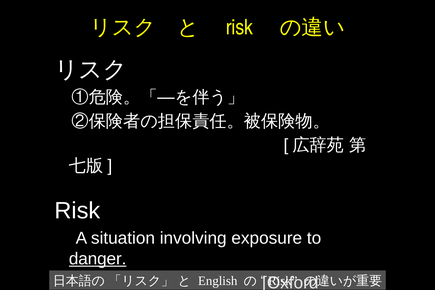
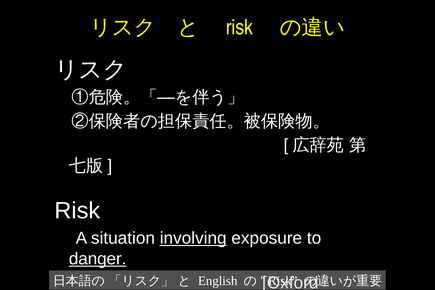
involving underline: none -> present (193, 238)
